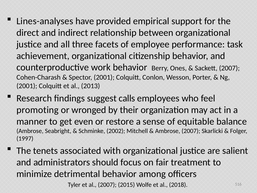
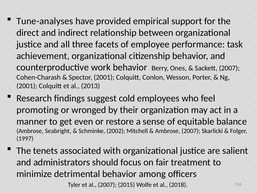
Lines-analyses: Lines-analyses -> Tune-analyses (45, 21)
calls: calls -> cold (127, 98)
